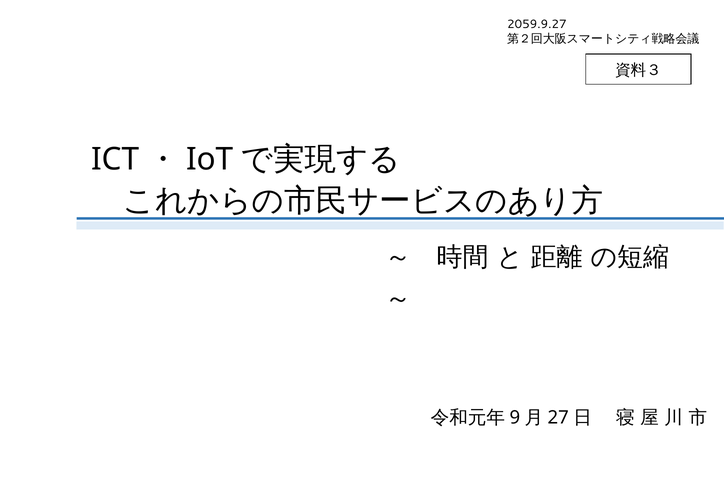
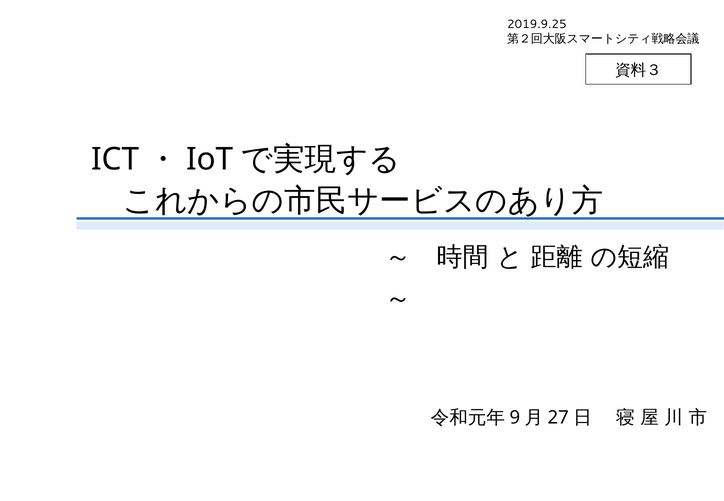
2059.9.27: 2059.9.27 -> 2019.9.25 (537, 25)
